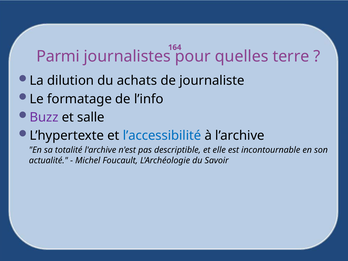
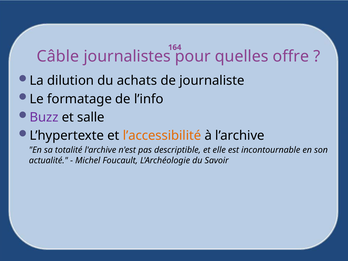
Parmi: Parmi -> Câble (58, 56)
terre: terre -> offre (291, 56)
l’accessibilité colour: blue -> orange (162, 136)
